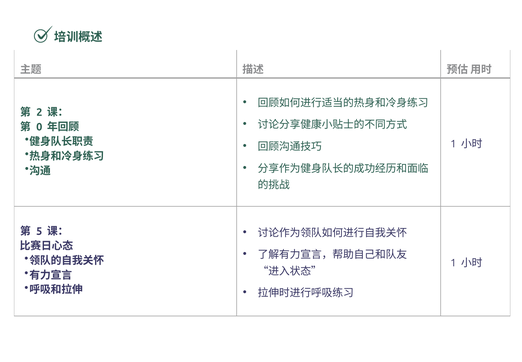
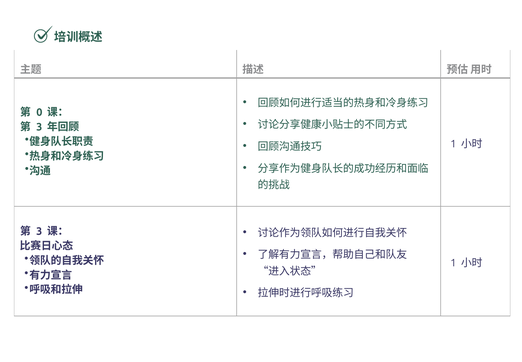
2: 2 -> 0 (39, 112)
0: 0 -> 3 (39, 127)
5: 5 -> 3 (39, 231)
